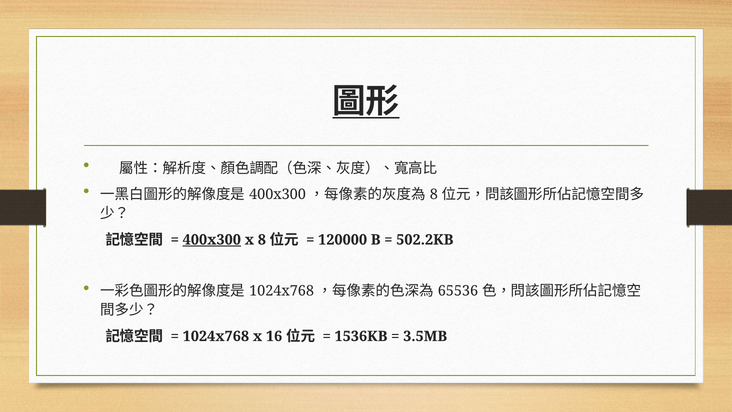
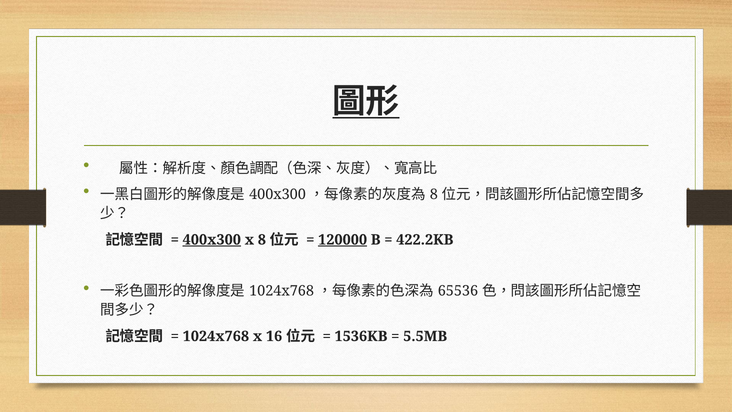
120000 underline: none -> present (343, 240)
502.2KB: 502.2KB -> 422.2KB (425, 240)
3.5MB: 3.5MB -> 5.5MB (425, 336)
